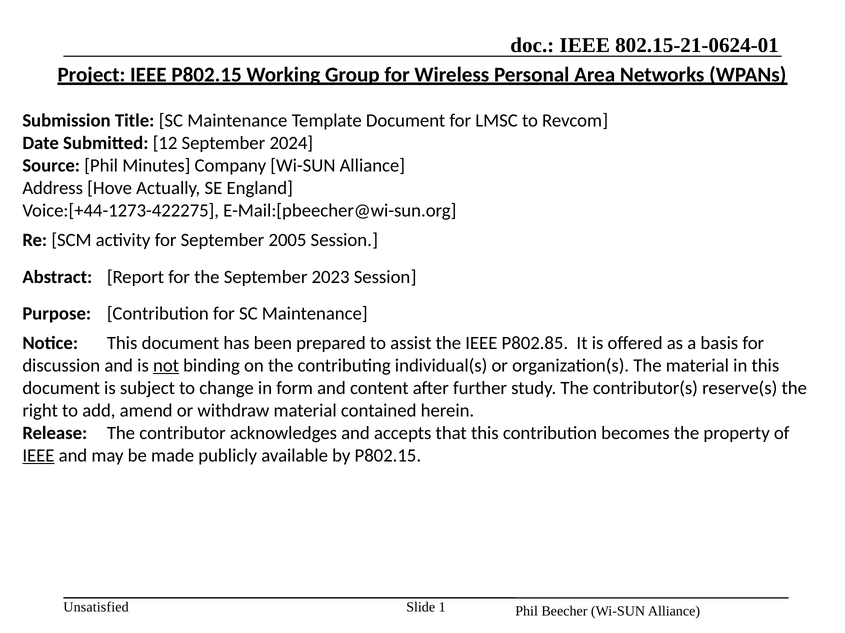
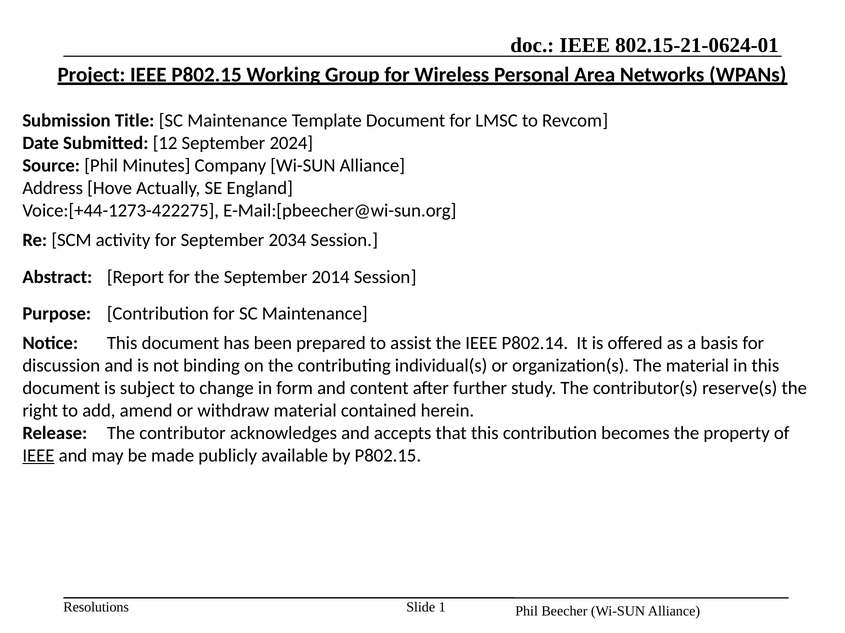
2005: 2005 -> 2034 (288, 241)
2023: 2023 -> 2014 (331, 277)
P802.85: P802.85 -> P802.14 (535, 343)
not underline: present -> none (166, 366)
Unsatisfied: Unsatisfied -> Resolutions (96, 608)
